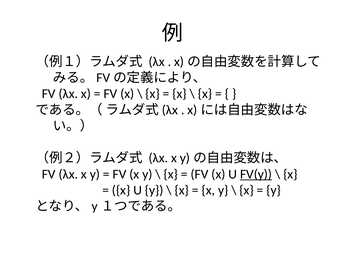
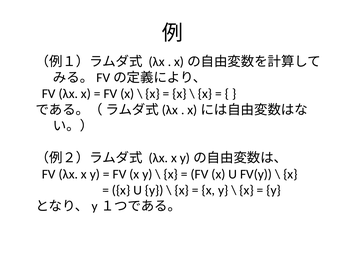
FV(y underline: present -> none (256, 175)
